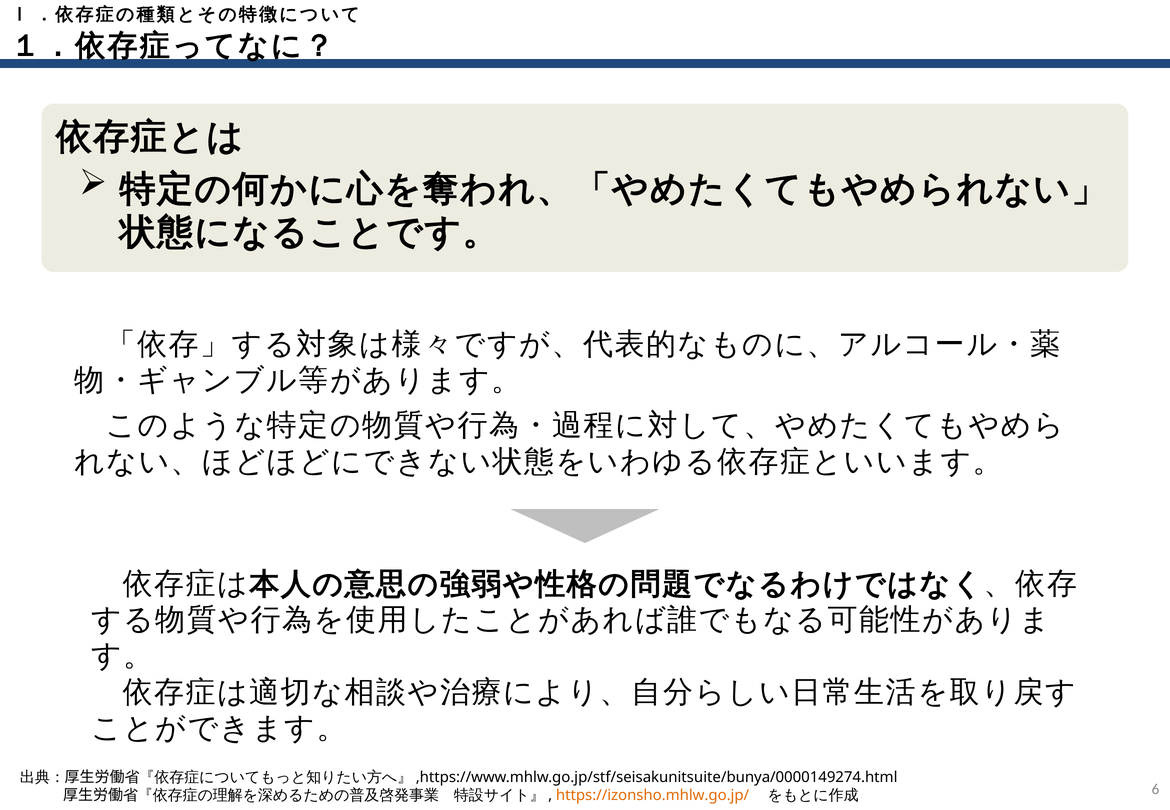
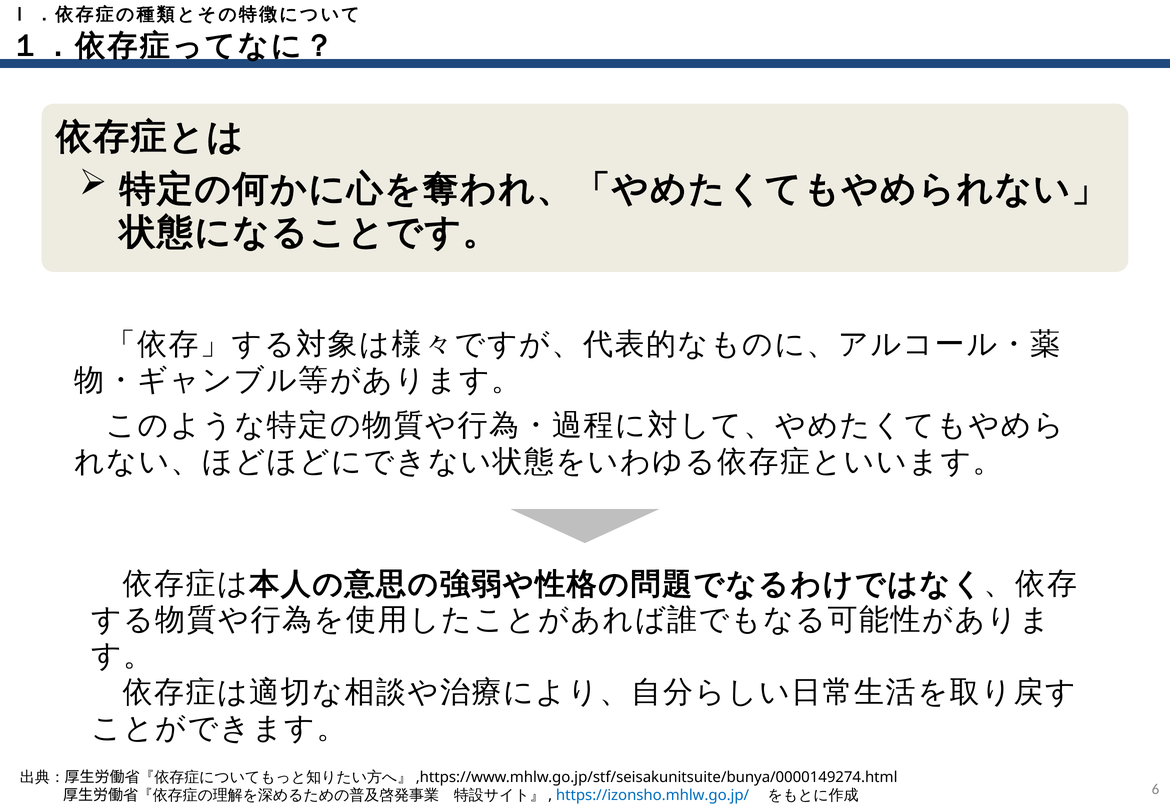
https://izonsho.mhlw.go.jp/ colour: orange -> blue (653, 795)
